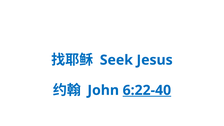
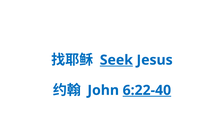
Seek underline: none -> present (116, 60)
